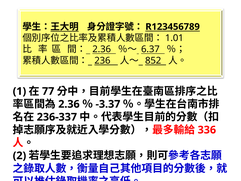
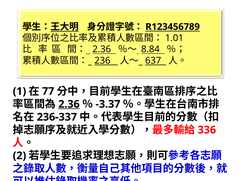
6.37: 6.37 -> 8.84 (150, 49)
852: 852 -> 637 (153, 60)
2.36 underline: none -> present (69, 104)
